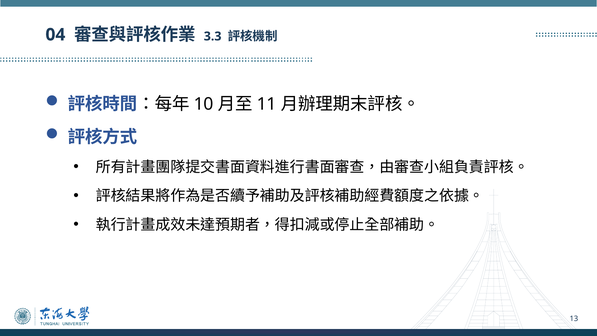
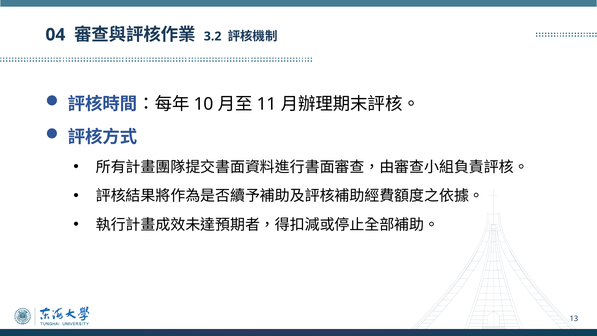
3.3: 3.3 -> 3.2 (213, 36)
